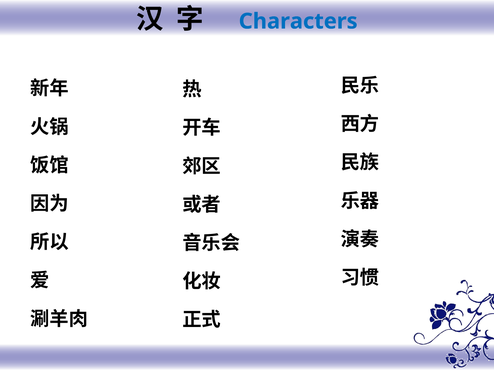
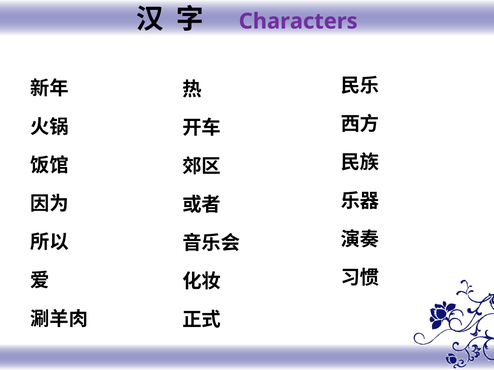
Characters colour: blue -> purple (298, 21)
